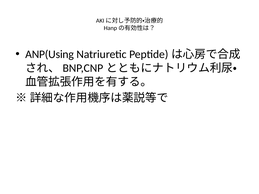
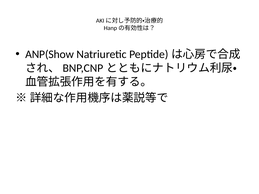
ANP(Using: ANP(Using -> ANP(Show (50, 54)
